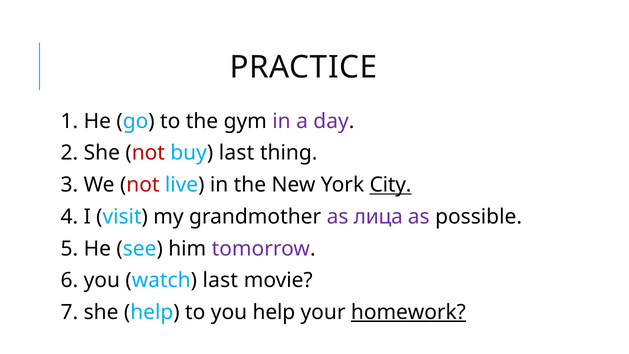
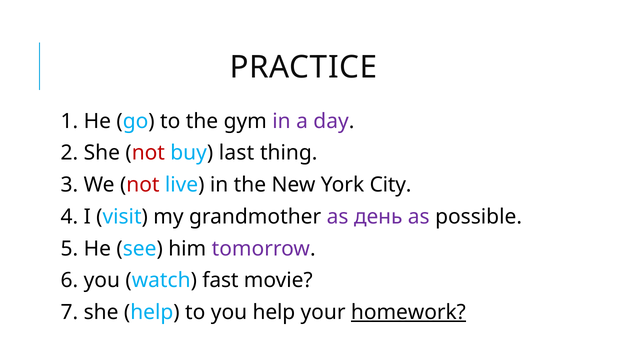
City underline: present -> none (391, 185)
лица: лица -> день (378, 217)
watch last: last -> fast (220, 280)
